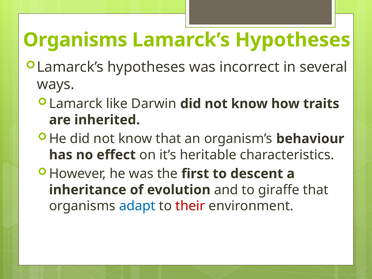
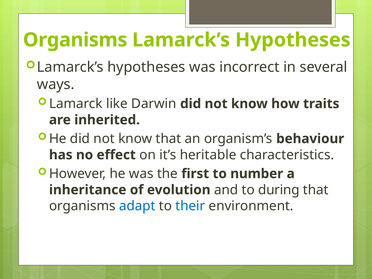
descent: descent -> number (257, 174)
giraffe: giraffe -> during (279, 190)
their colour: red -> blue (190, 206)
